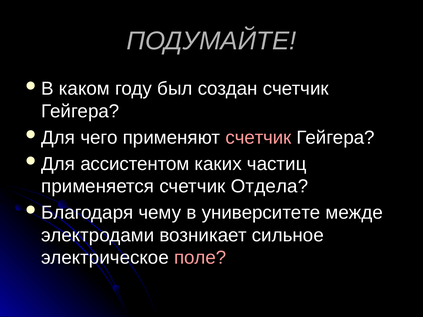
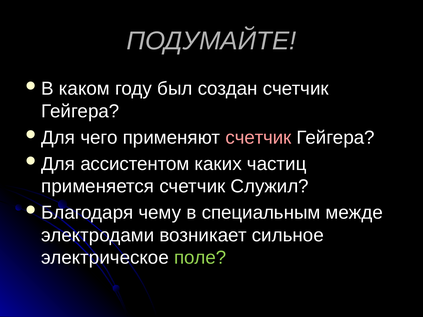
Отдела: Отдела -> Служил (270, 187)
университете: университете -> специальным (261, 213)
поле colour: pink -> light green (200, 258)
